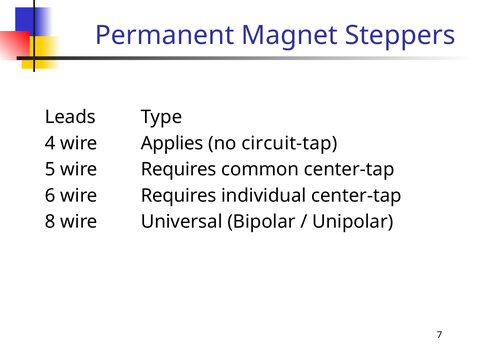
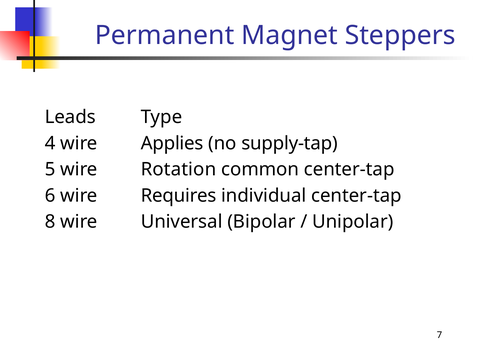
circuit-tap: circuit-tap -> supply-tap (290, 143)
5 wire Requires: Requires -> Rotation (178, 169)
